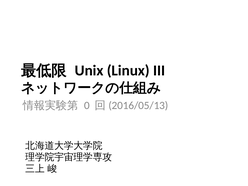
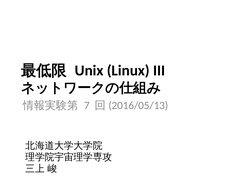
0: 0 -> 7 (87, 106)
